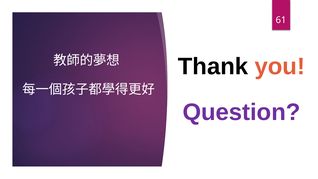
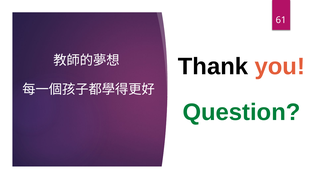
Question colour: purple -> green (241, 112)
